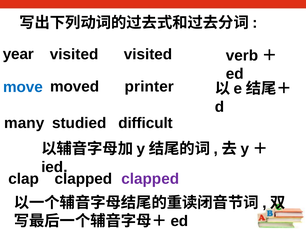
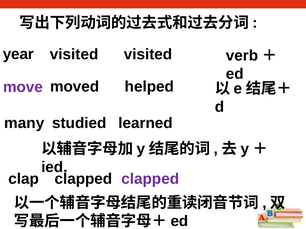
printer: printer -> helped (149, 87)
move colour: blue -> purple (23, 87)
difficult: difficult -> learned (146, 123)
